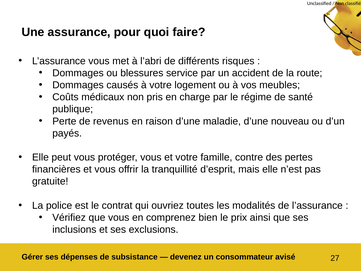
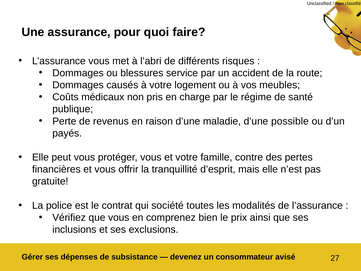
nouveau: nouveau -> possible (290, 121)
ouvriez: ouvriez -> société (168, 205)
